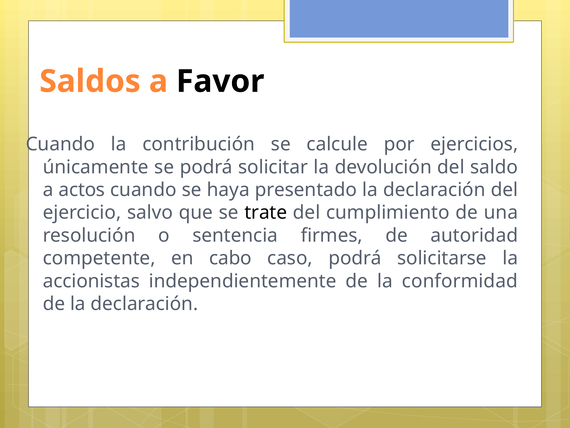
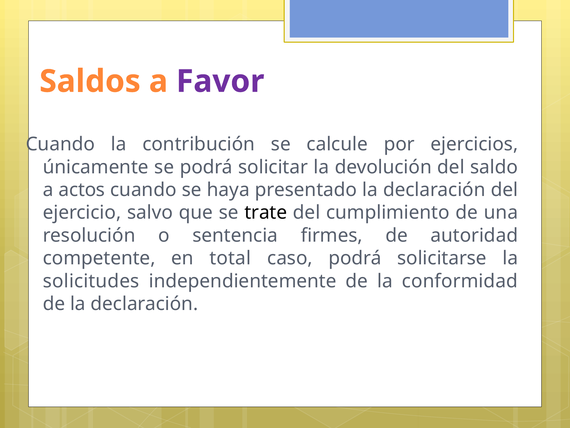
Favor colour: black -> purple (220, 81)
cabo: cabo -> total (230, 258)
accionistas: accionistas -> solicitudes (91, 281)
